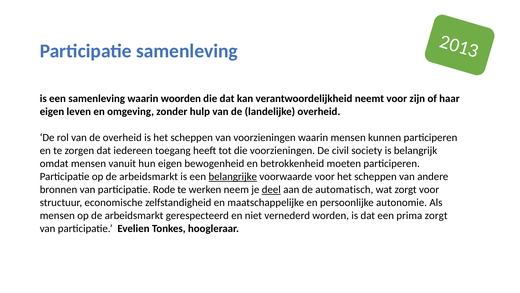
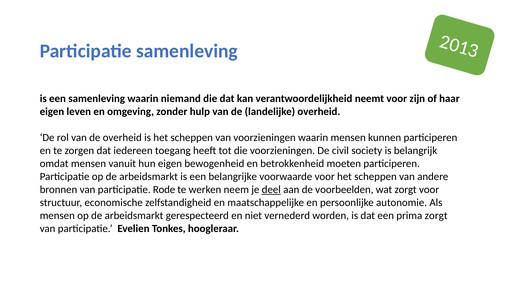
woorden: woorden -> niemand (181, 98)
belangrijke underline: present -> none (233, 176)
automatisch: automatisch -> voorbeelden (344, 189)
